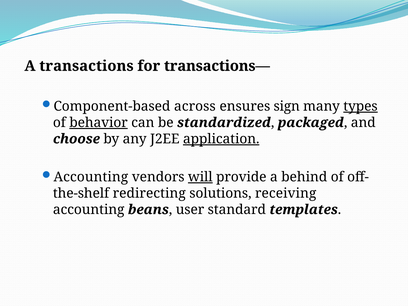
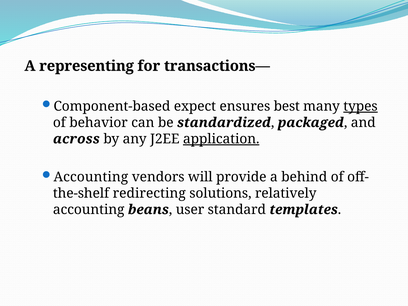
transactions: transactions -> representing (87, 66)
across: across -> expect (195, 106)
sign: sign -> best (287, 106)
behavior underline: present -> none (99, 123)
choose: choose -> across (76, 139)
will underline: present -> none (200, 177)
receiving: receiving -> relatively (286, 193)
